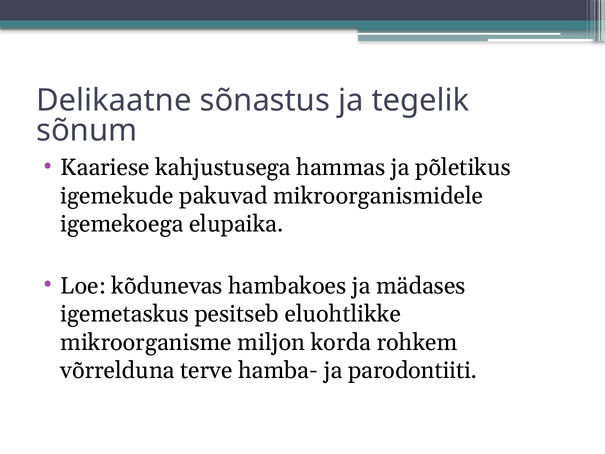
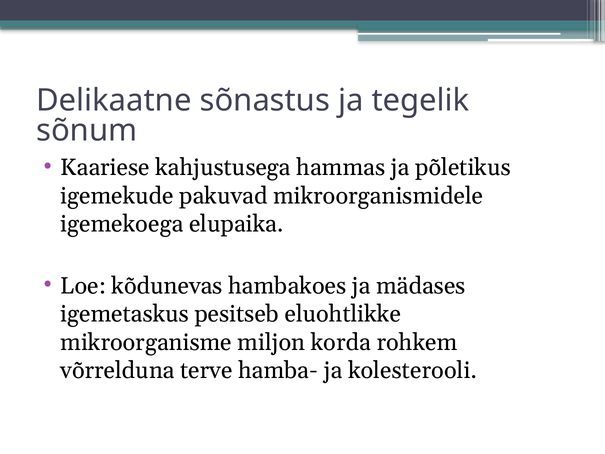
parodontiiti: parodontiiti -> kolesterooli (412, 370)
